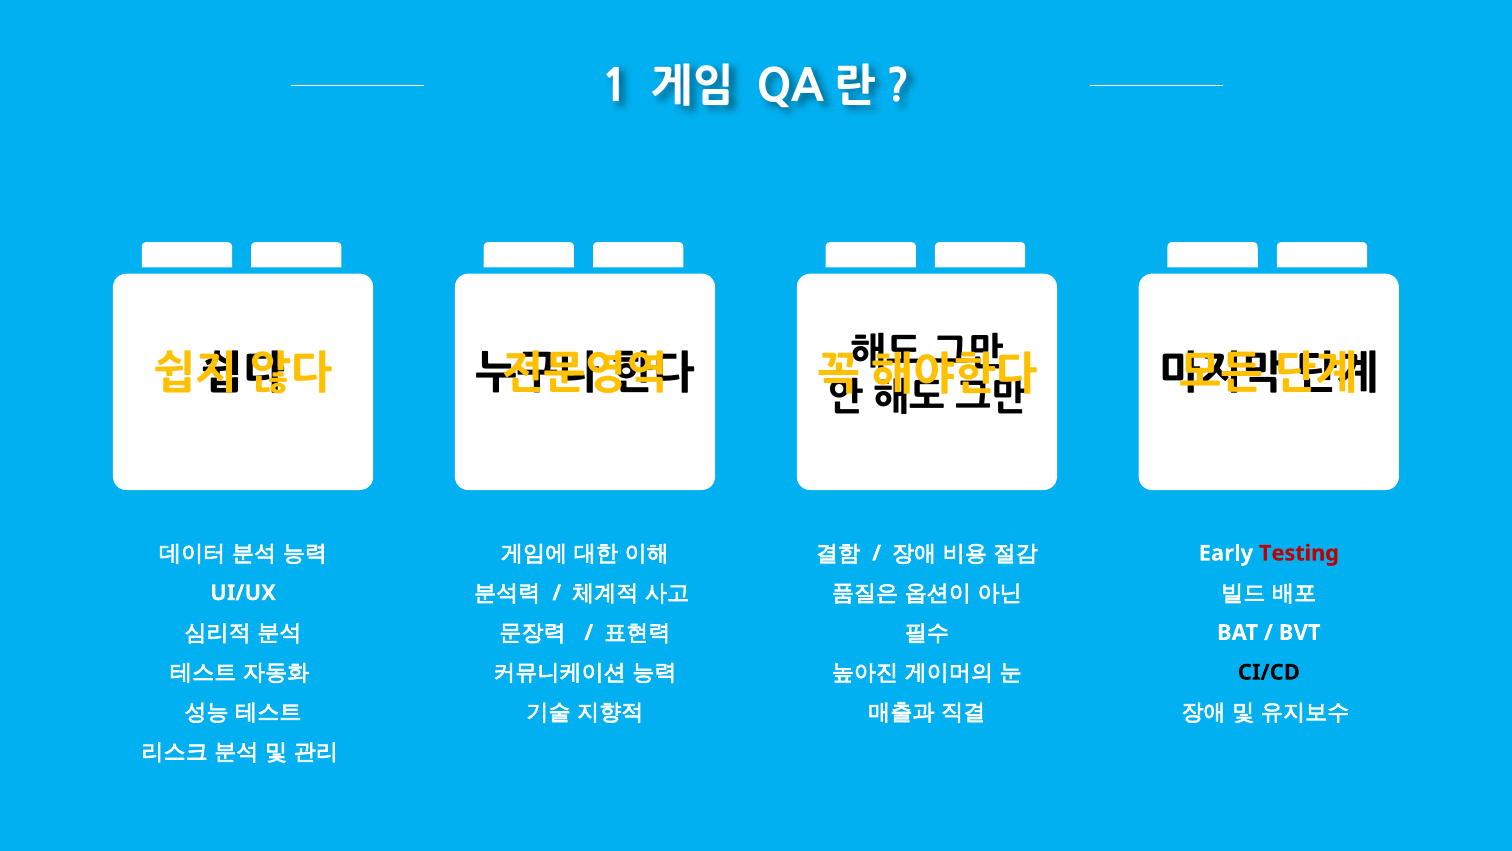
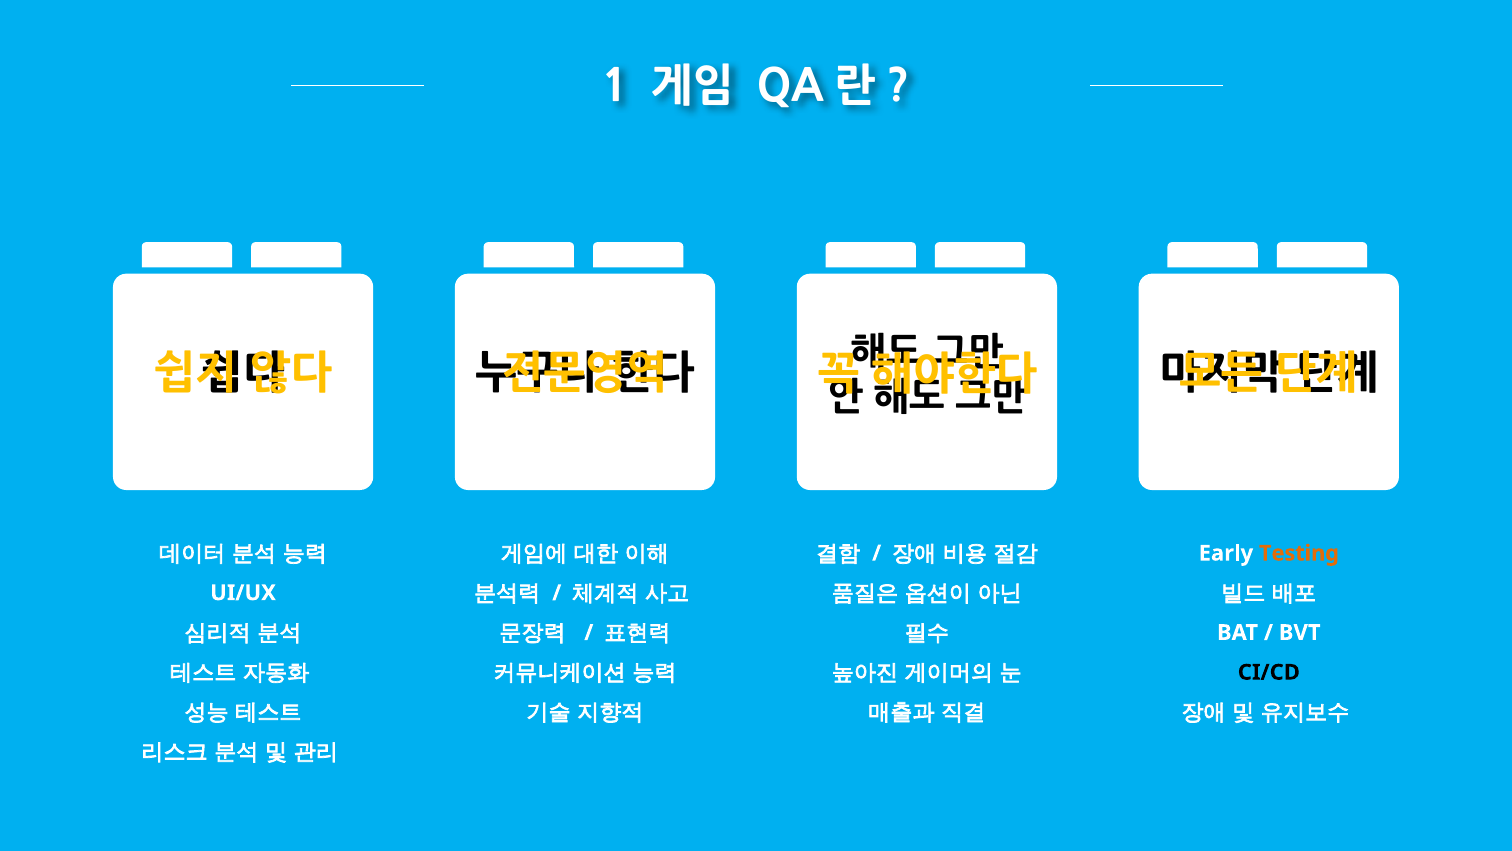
Testing colour: red -> orange (1299, 553)
